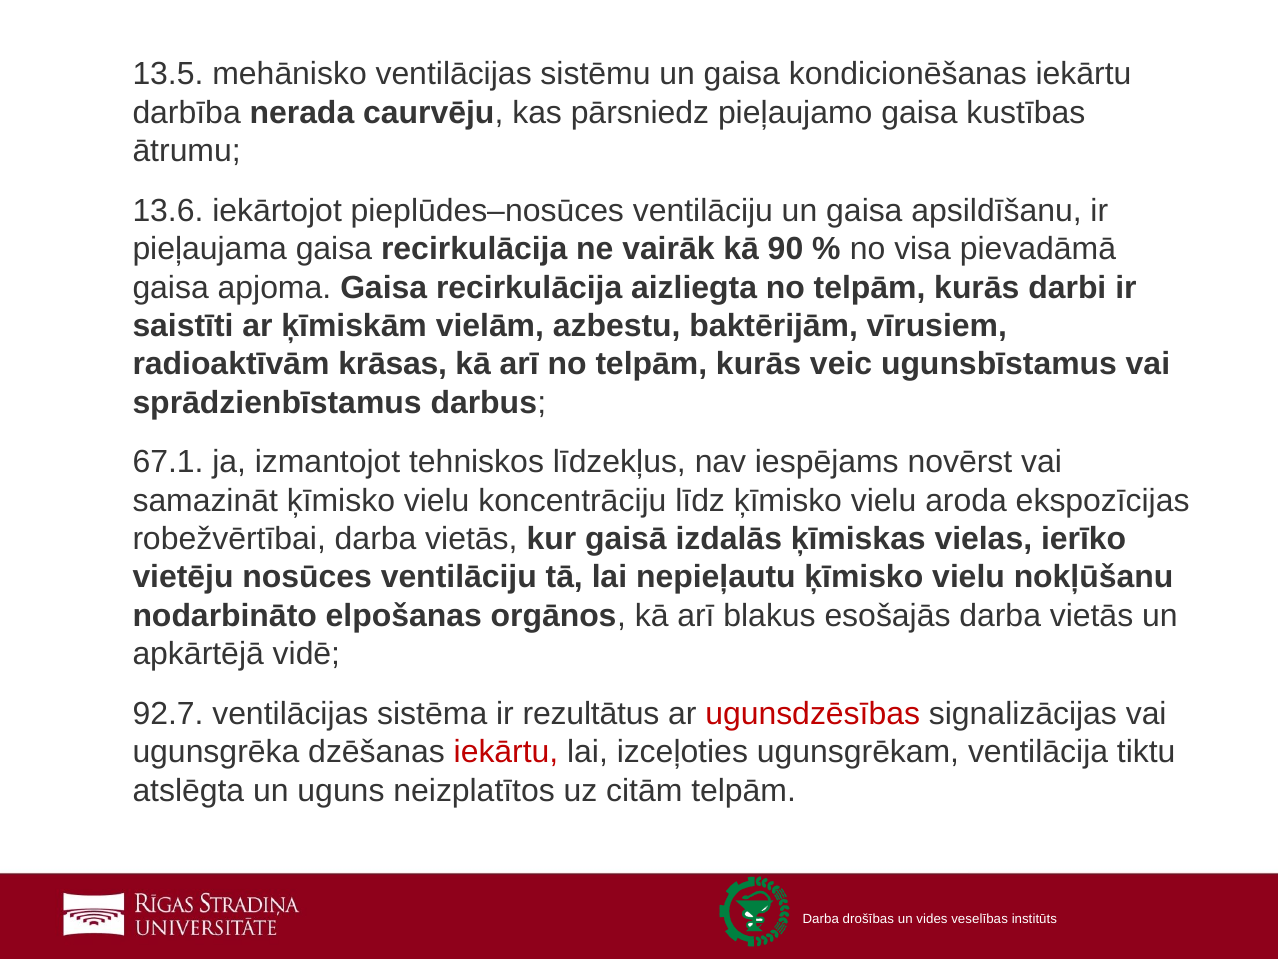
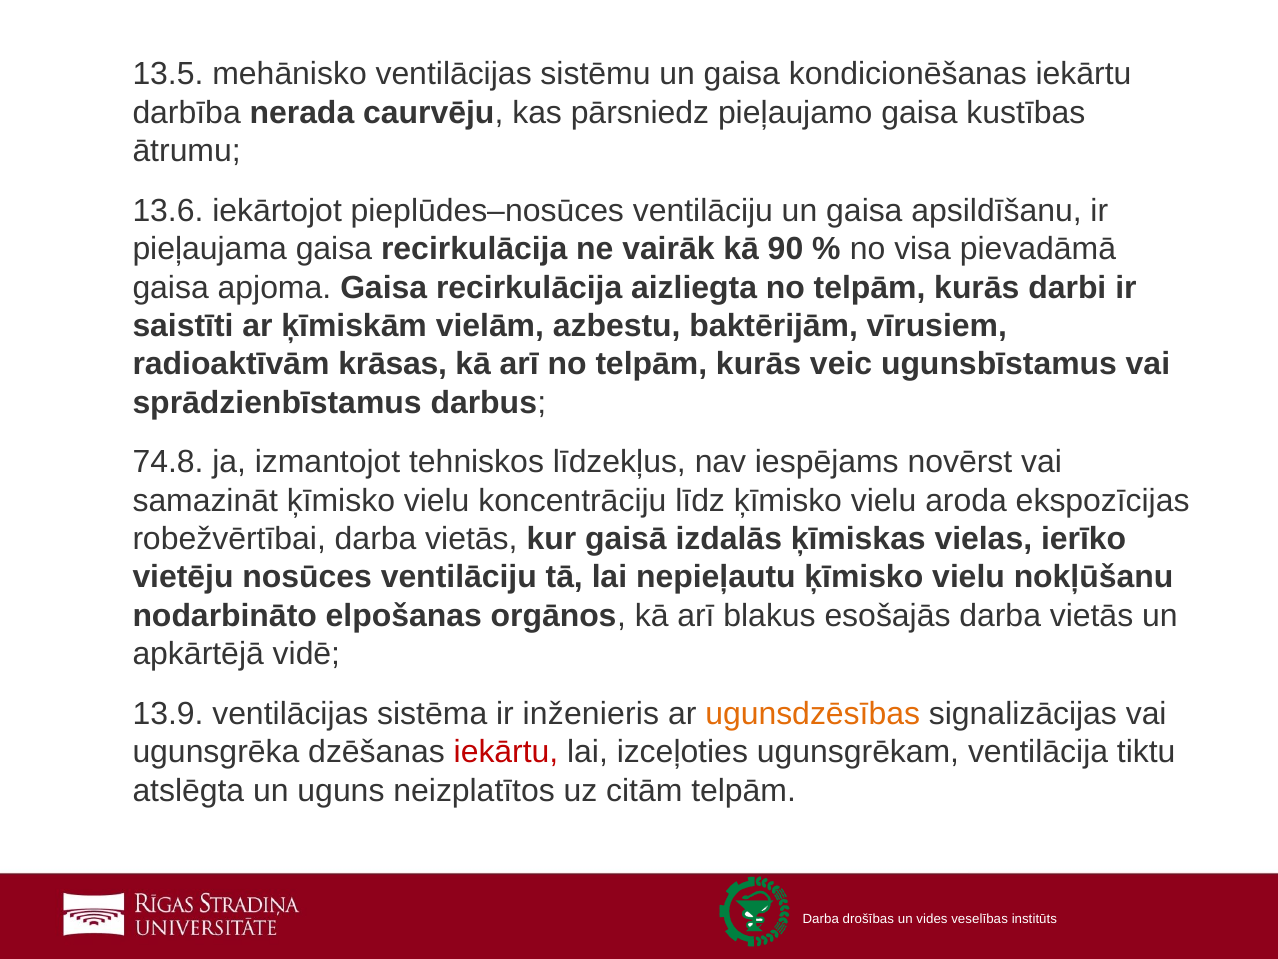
67.1: 67.1 -> 74.8 (168, 462)
92.7: 92.7 -> 13.9 (168, 713)
rezultātus: rezultātus -> inženieris (591, 713)
ugunsdzēsības colour: red -> orange (813, 713)
